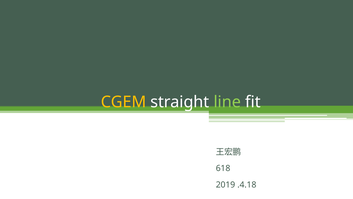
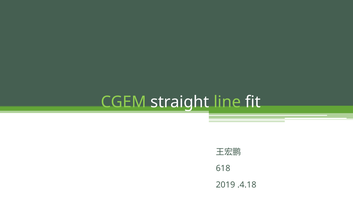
CGEM colour: yellow -> light green (124, 102)
